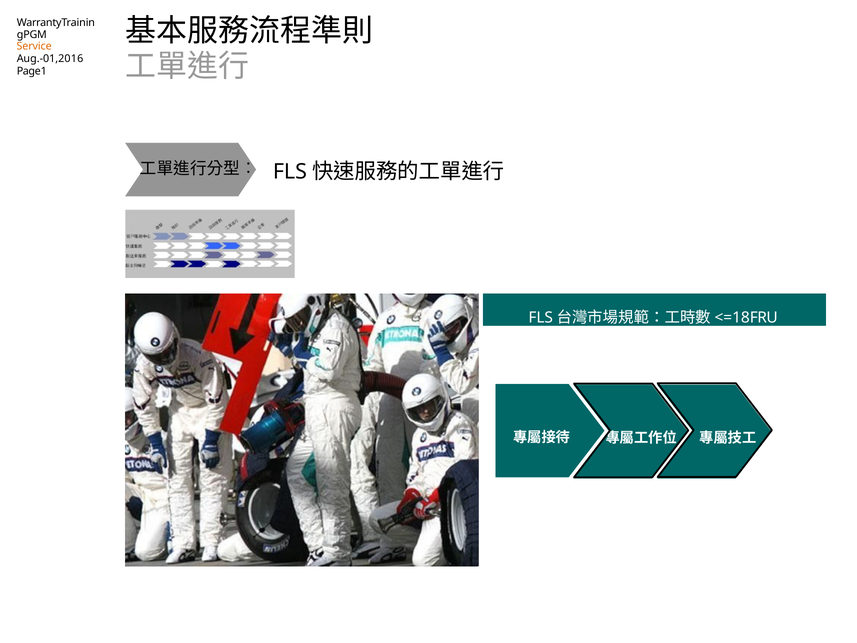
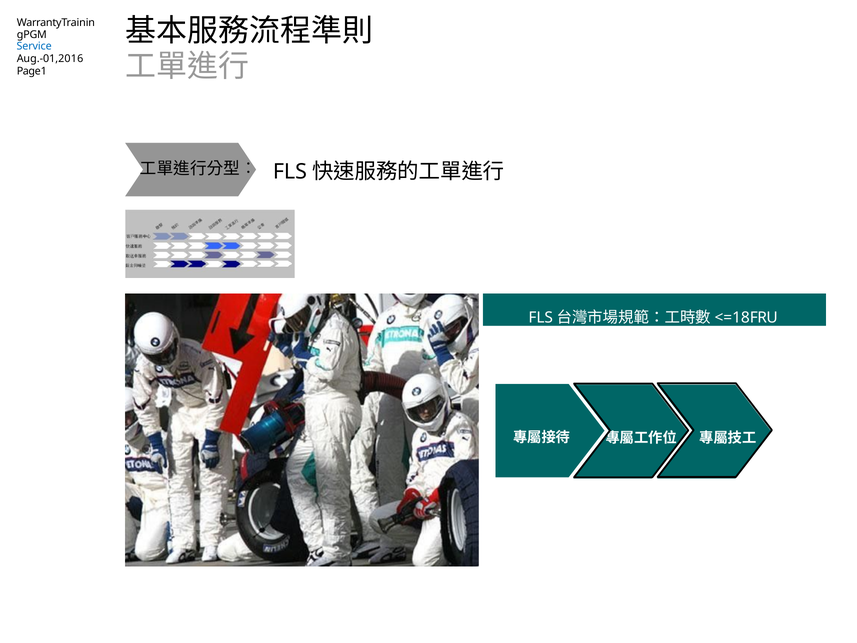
Service colour: orange -> blue (34, 46)
